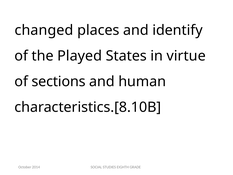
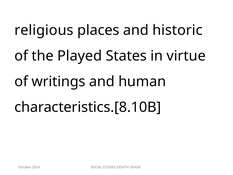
changed: changed -> religious (44, 30)
identify: identify -> historic (177, 30)
sections: sections -> writings (59, 81)
